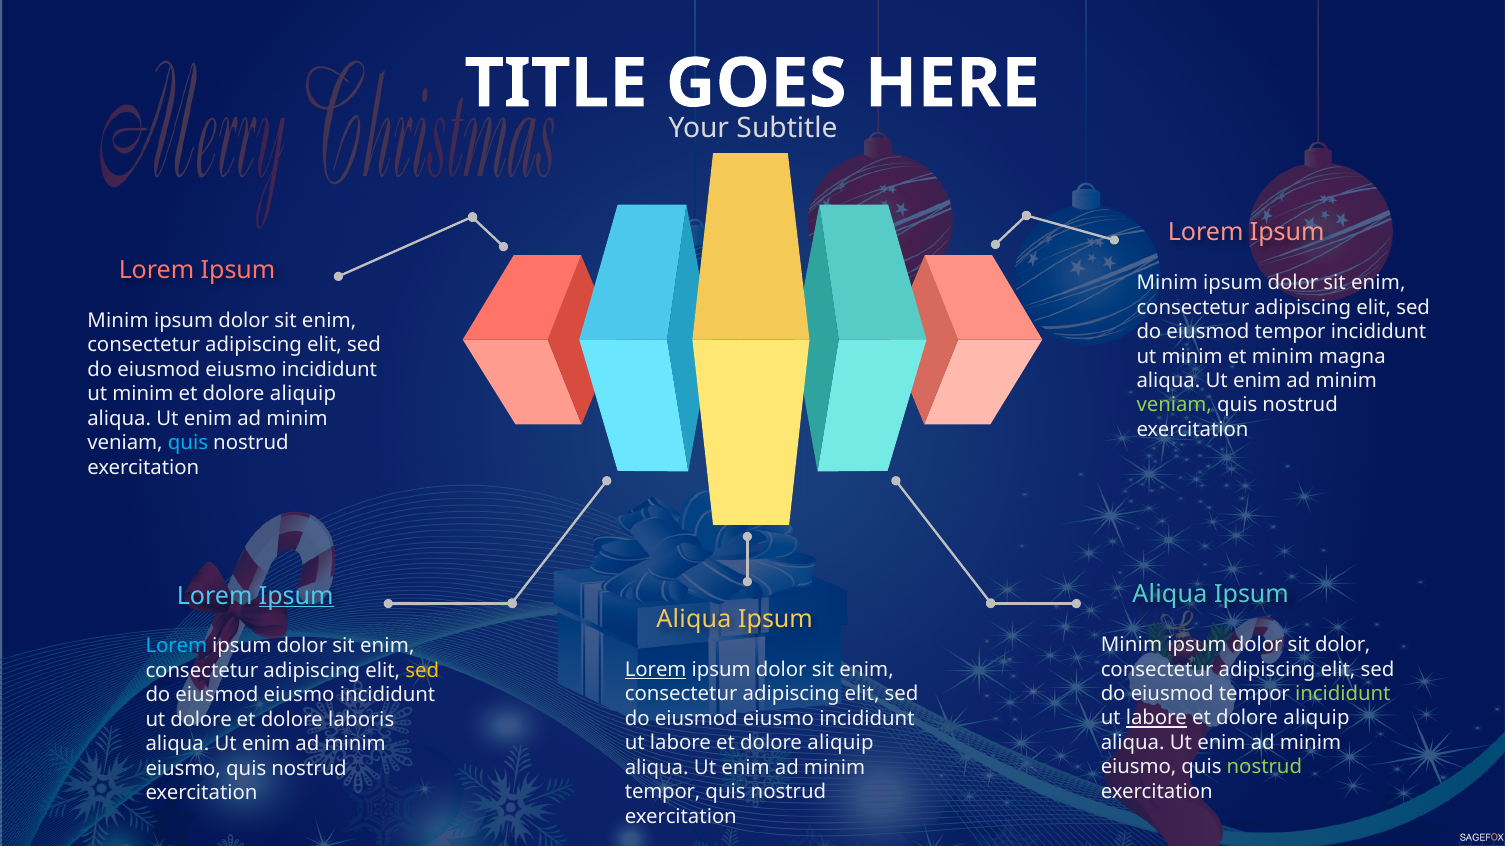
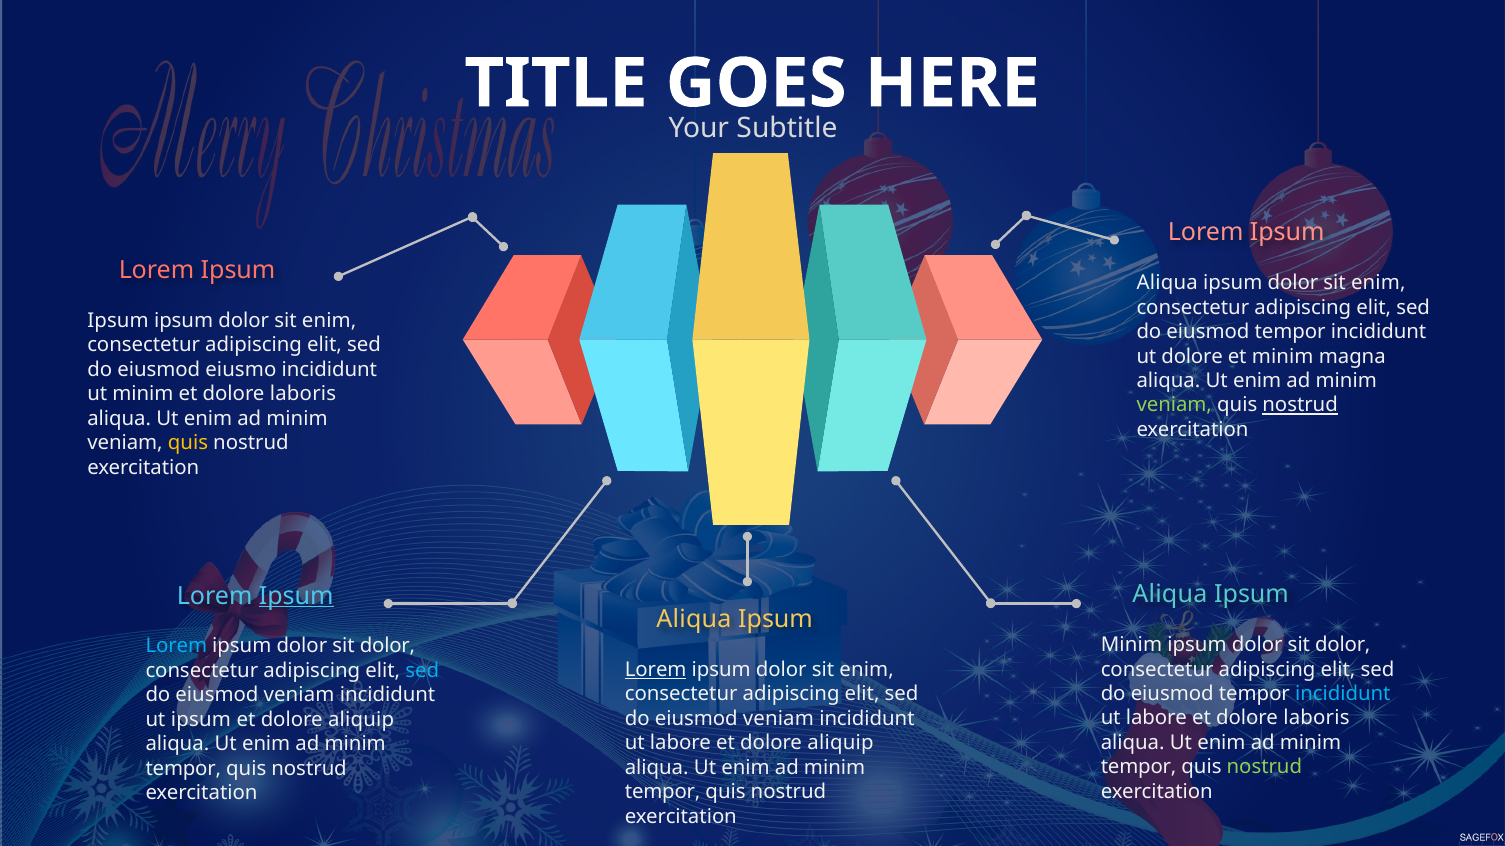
Minim: Minim -> Aliqua (1167, 283)
Minim: Minim -> Ipsum (118, 321)
minim: minim -> dolore (1192, 357)
aliquip: aliquip -> laboris (303, 394)
nostrud underline: none -> present (1300, 405)
quis colour: light blue -> yellow (188, 443)
enim: enim -> dolor (387, 647)
sed colour: yellow -> light blue (422, 671)
incididunt colour: light green -> light blue (1343, 694)
eiusmo: eiusmo -> veniam (299, 696)
labore underline: present -> none (1156, 719)
aliquip: aliquip -> laboris (1316, 719)
eiusmo: eiusmo -> veniam (778, 719)
ut dolore: dolore -> ipsum (201, 720)
laboris: laboris -> aliquip (361, 720)
eiusmo: eiusmo -> tempor (1139, 768)
eiusmo: eiusmo -> tempor (183, 769)
